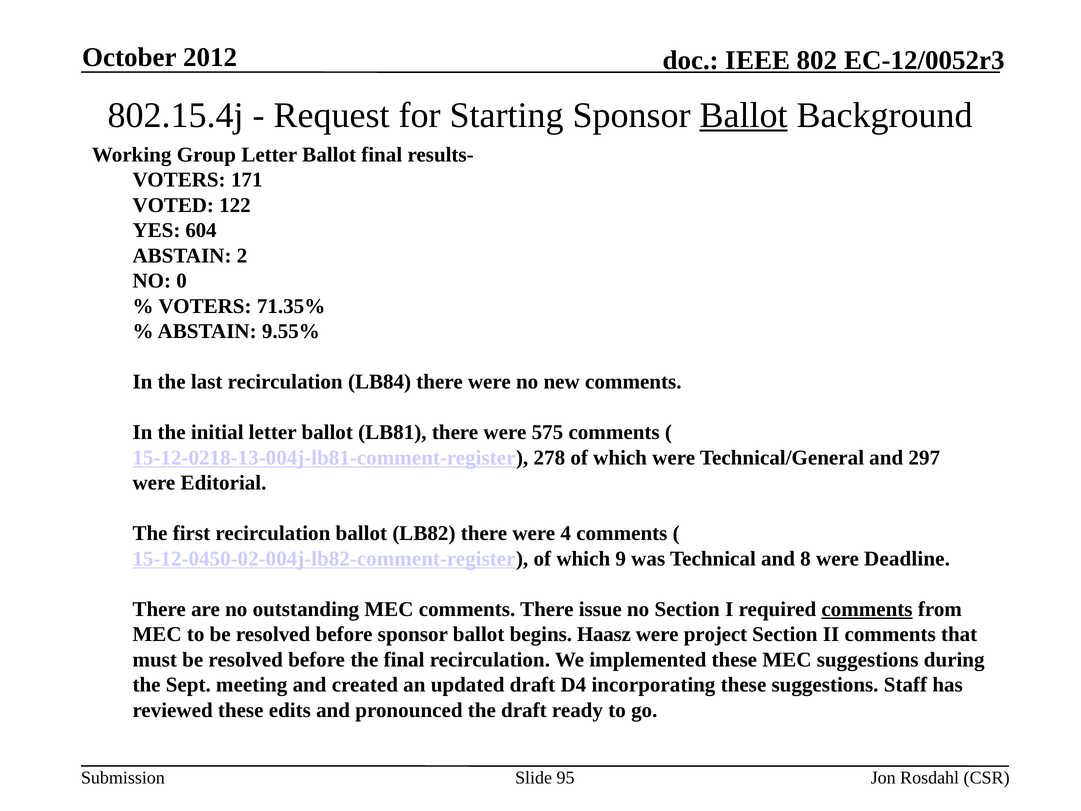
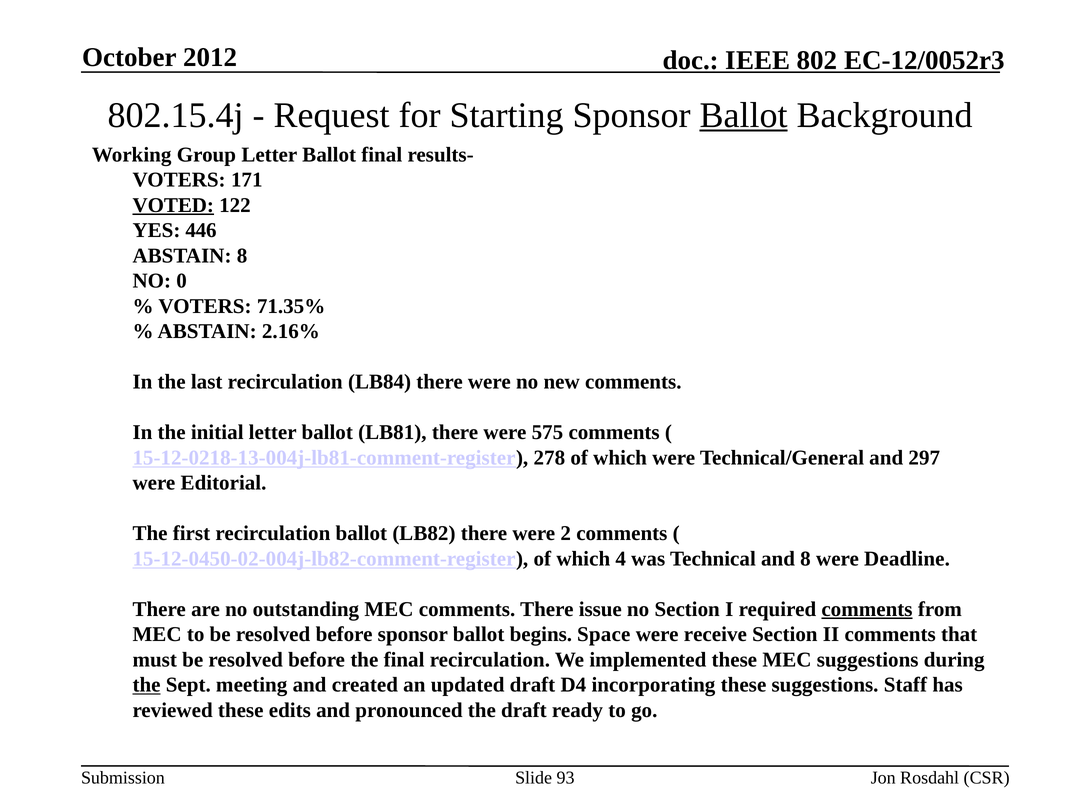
VOTED underline: none -> present (173, 205)
604: 604 -> 446 (201, 230)
ABSTAIN 2: 2 -> 8 (242, 256)
9.55%: 9.55% -> 2.16% (291, 331)
4: 4 -> 2 (566, 533)
9: 9 -> 4 (621, 558)
Haasz: Haasz -> Space (604, 634)
project: project -> receive (715, 634)
the underline: none -> present (147, 685)
95: 95 -> 93 (566, 778)
